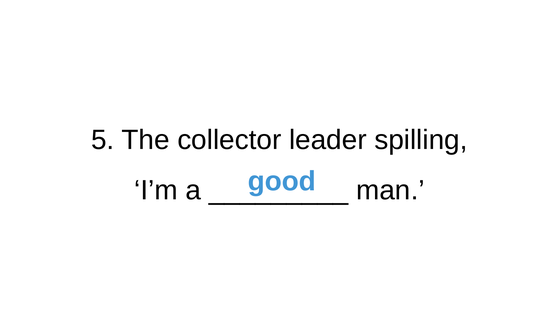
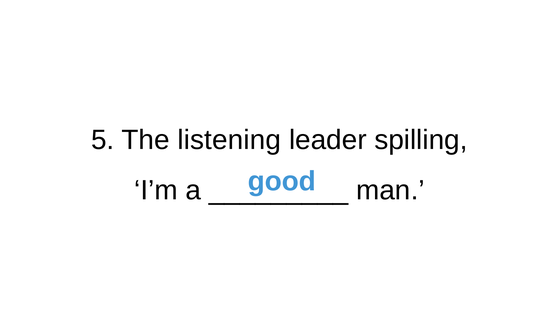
collector: collector -> listening (229, 140)
